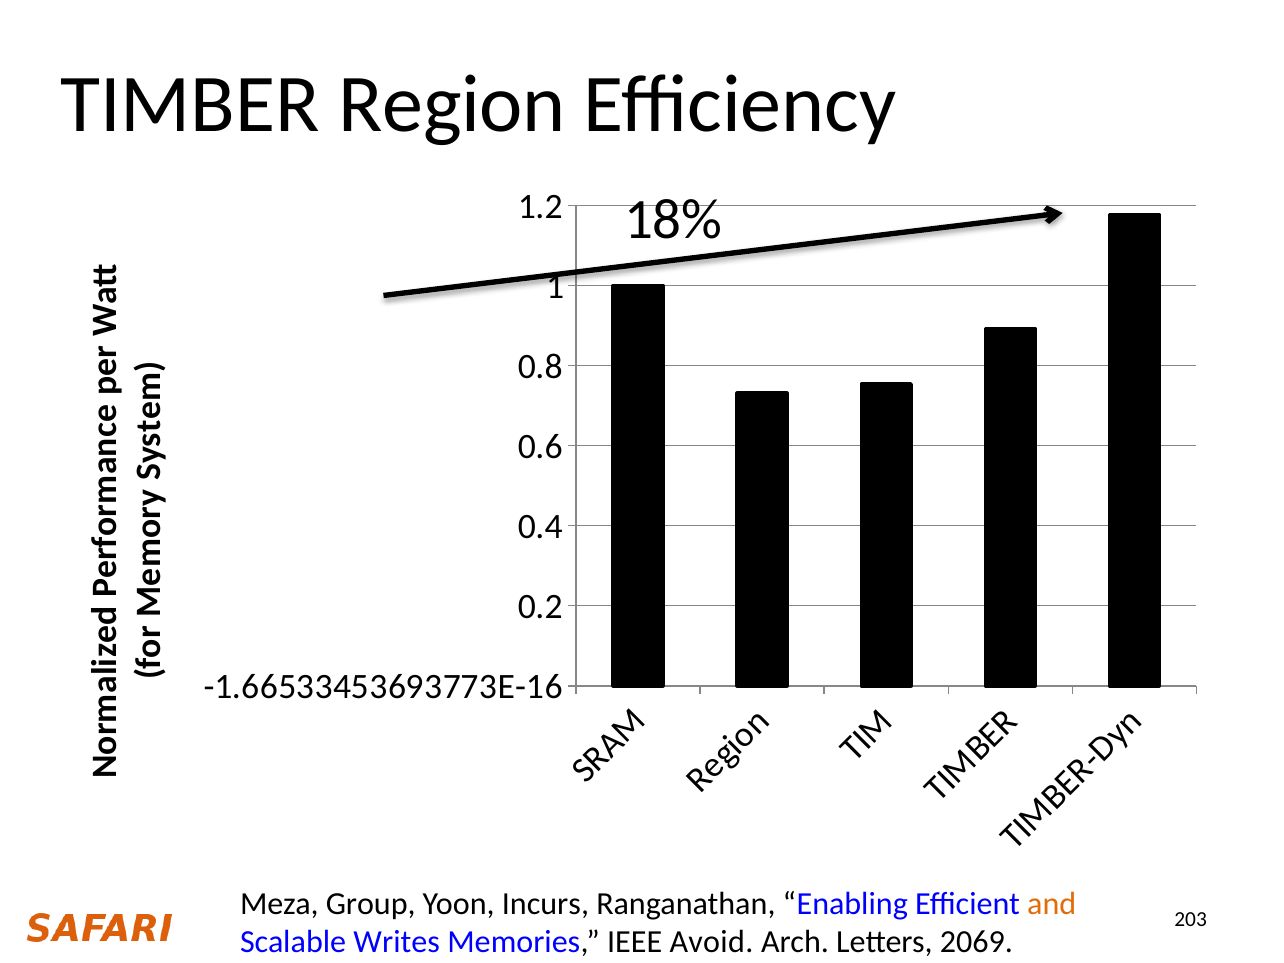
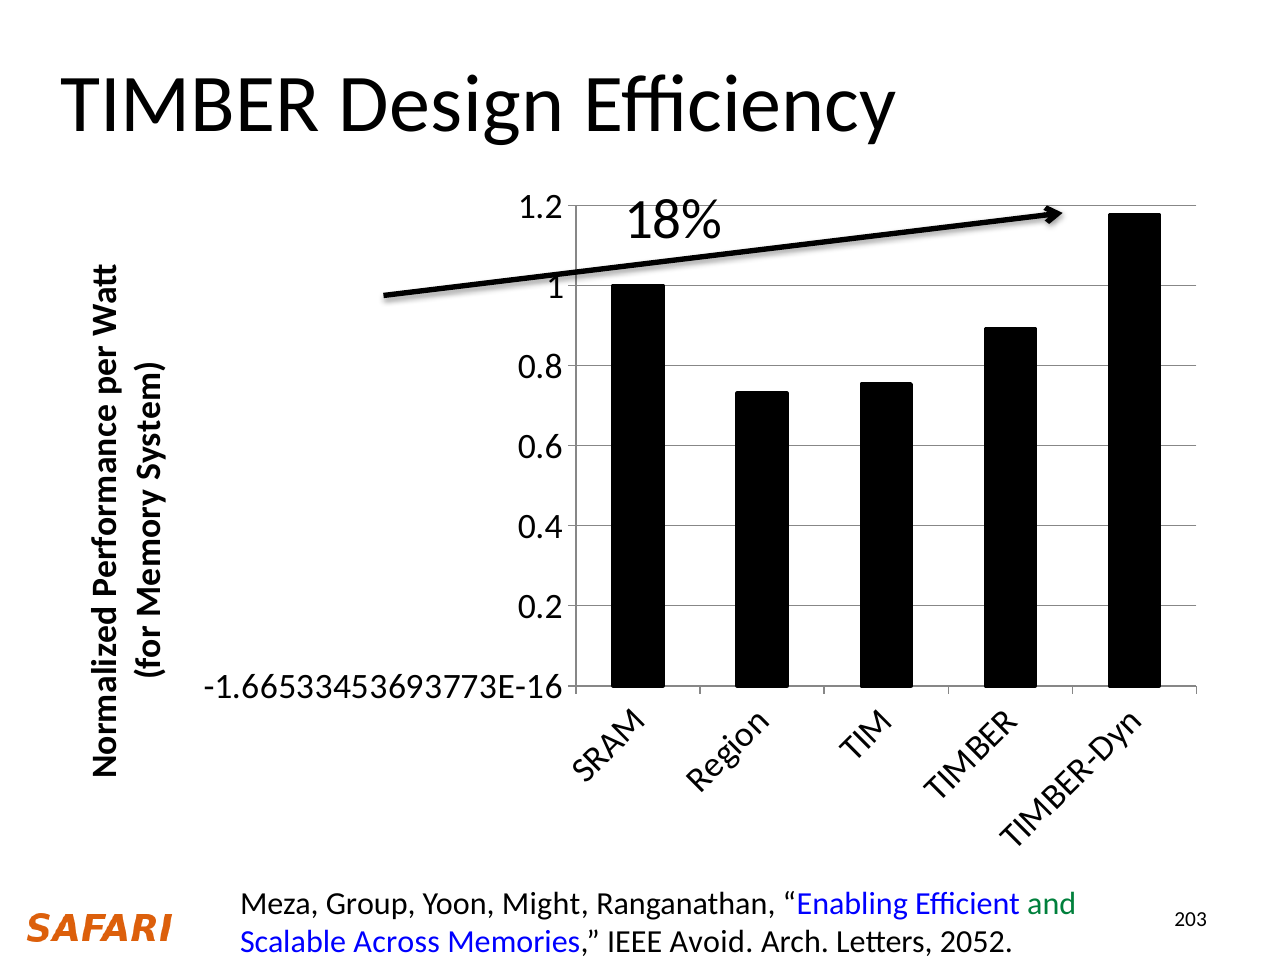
Region: Region -> Design (452, 105)
Incurs: Incurs -> Might (545, 904)
and colour: orange -> green (1052, 904)
Writes: Writes -> Across (397, 942)
2069: 2069 -> 2052 (976, 942)
